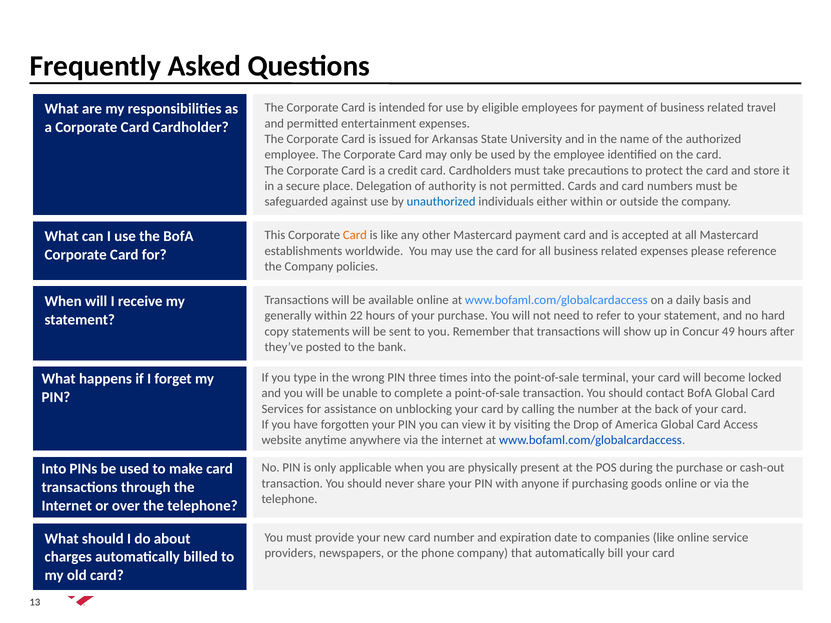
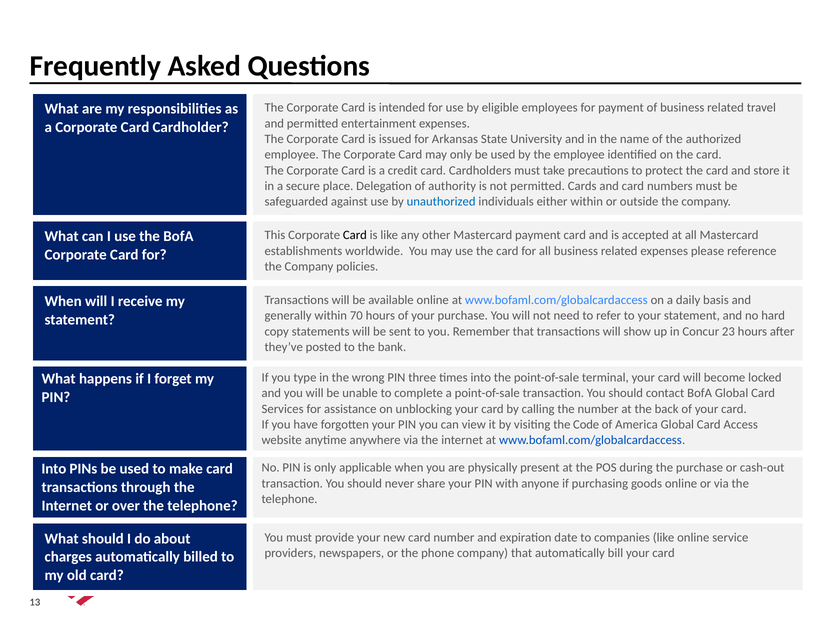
Card colour: orange -> black (355, 235)
22: 22 -> 70 (356, 316)
49: 49 -> 23 (728, 331)
Drop: Drop -> Code (586, 425)
